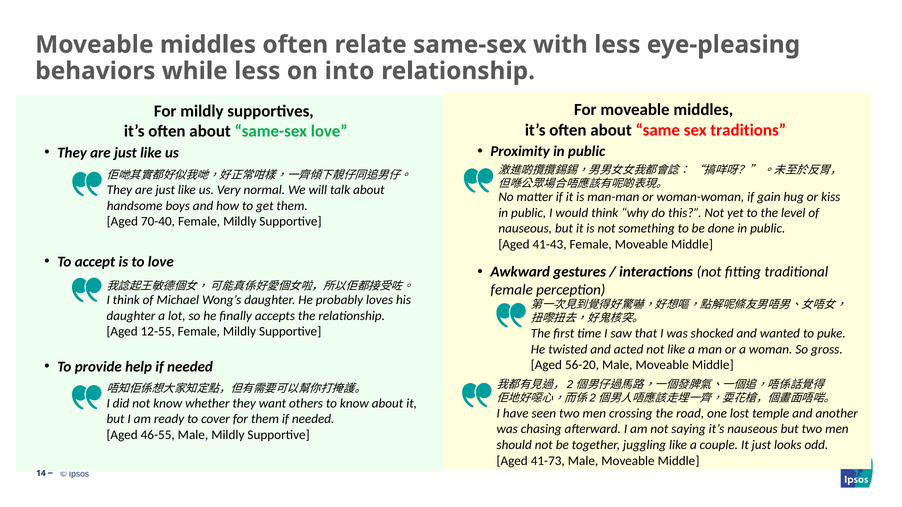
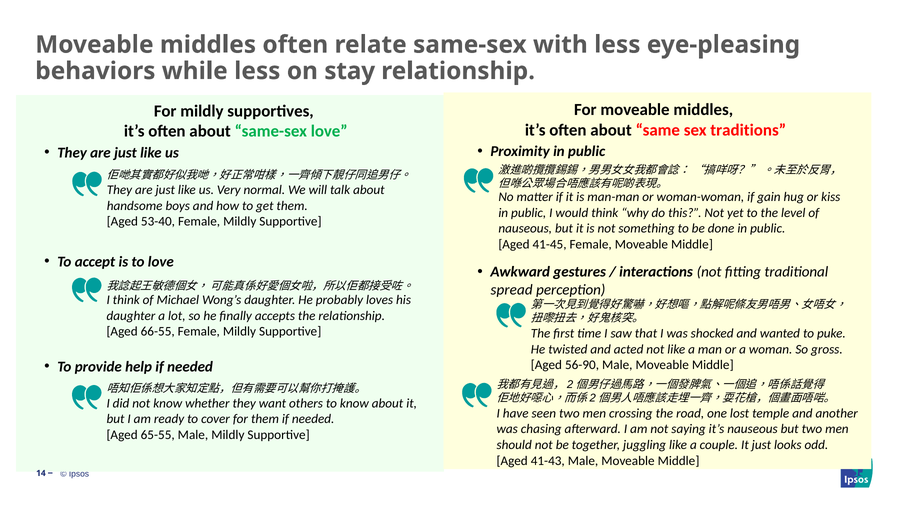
into: into -> stay (350, 71)
70-40: 70-40 -> 53-40 (158, 222)
41-43: 41-43 -> 41-45 (550, 245)
female: female -> spread (512, 290)
12-55: 12-55 -> 66-55 (158, 332)
56-20: 56-20 -> 56-90 (582, 365)
46-55: 46-55 -> 65-55 (158, 435)
41-73: 41-73 -> 41-43 (548, 461)
